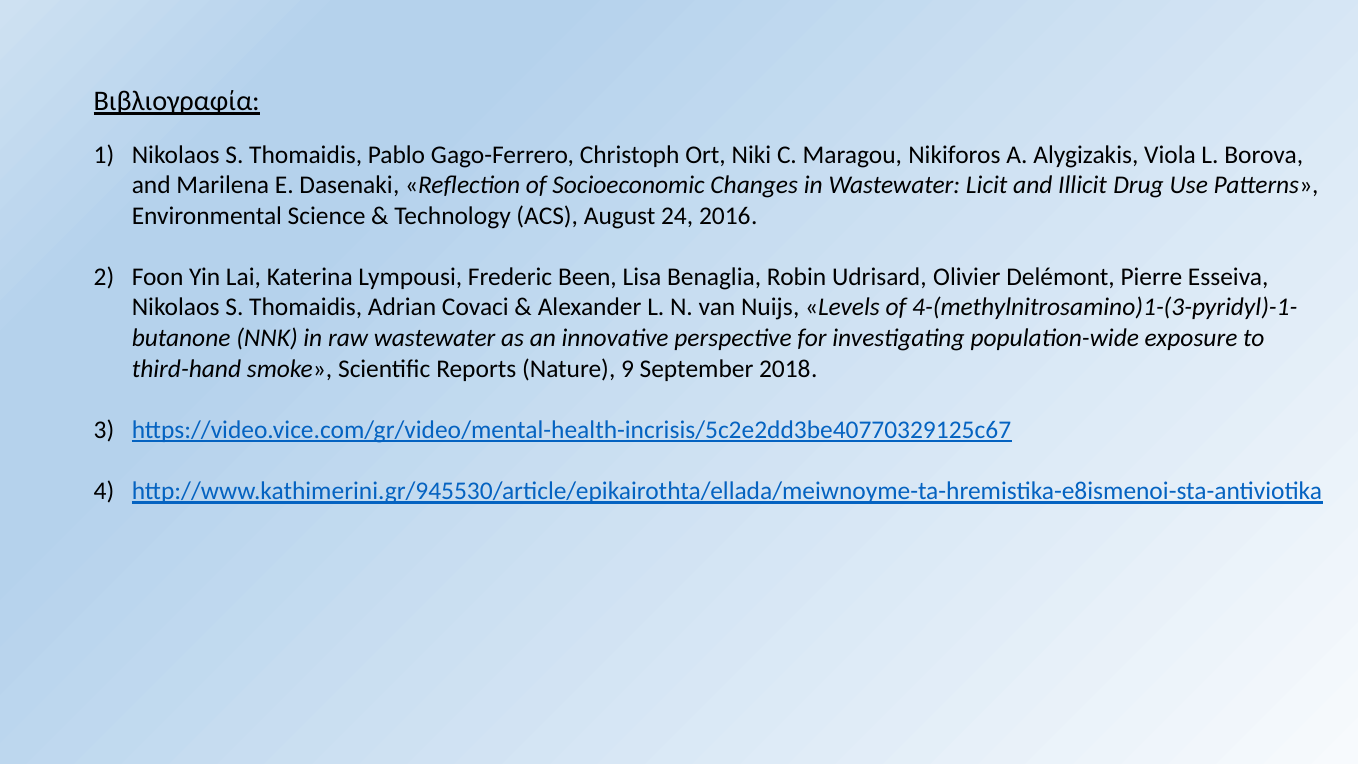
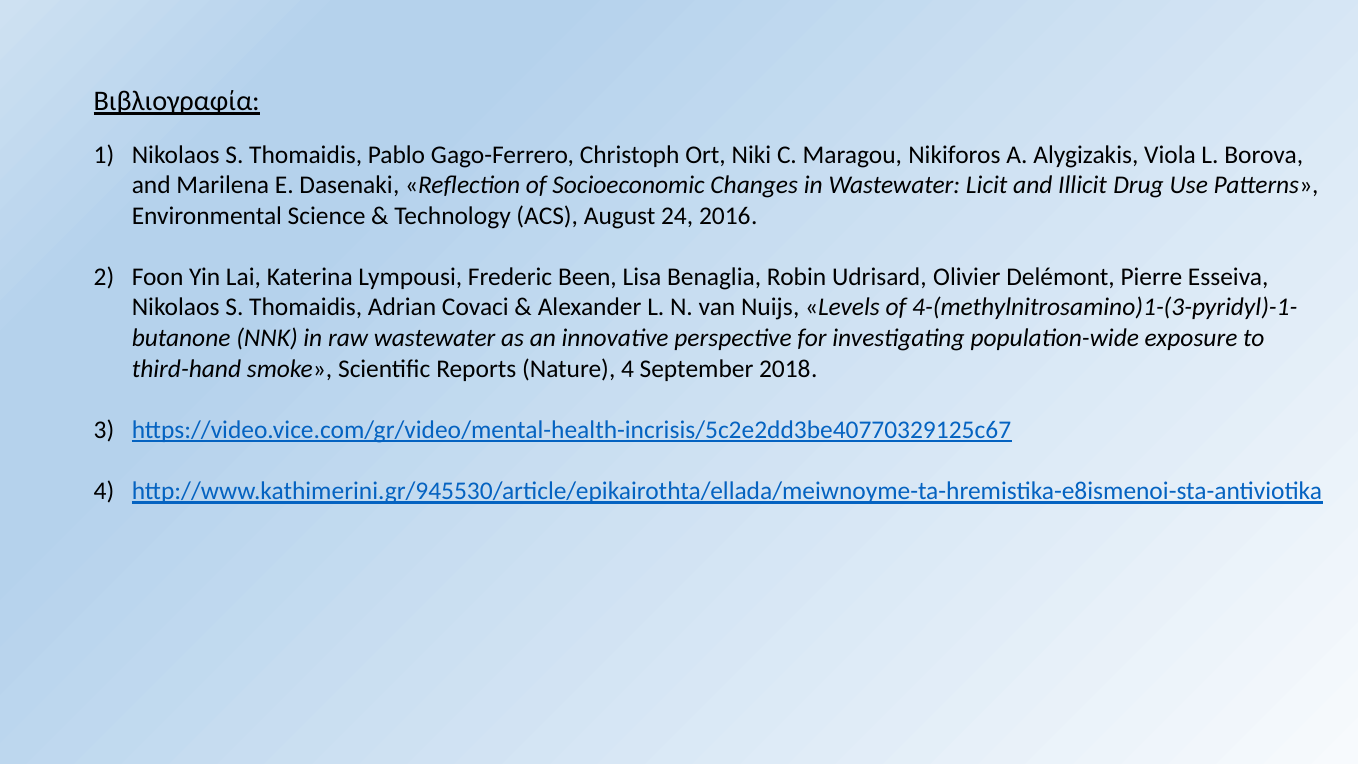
Nature 9: 9 -> 4 (628, 369)
